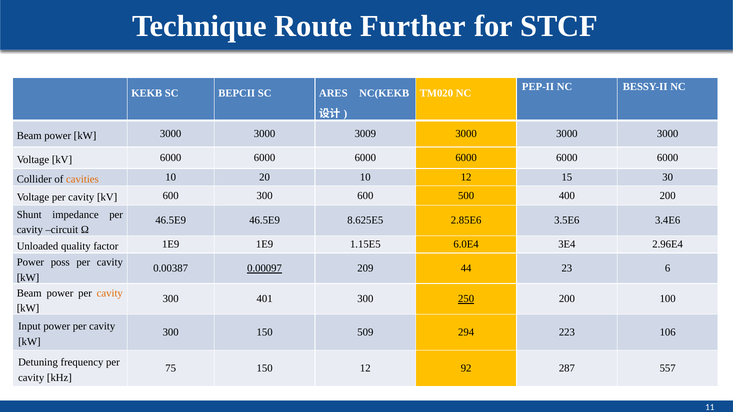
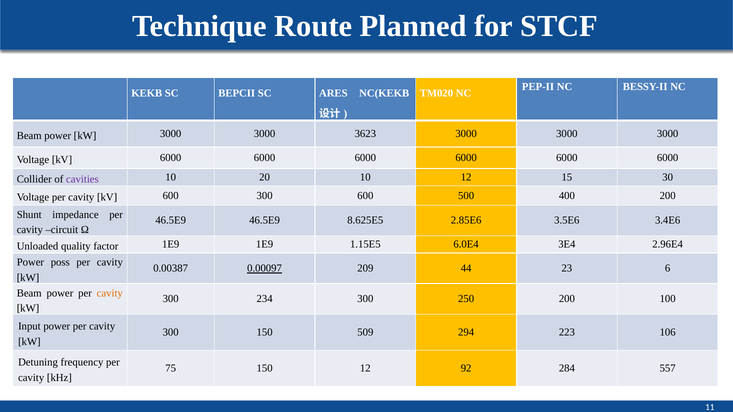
Further: Further -> Planned (413, 26)
3009: 3009 -> 3623 (365, 134)
cavities colour: orange -> purple (82, 179)
401: 401 -> 234 (265, 299)
250 underline: present -> none (466, 299)
287: 287 -> 284 (567, 369)
